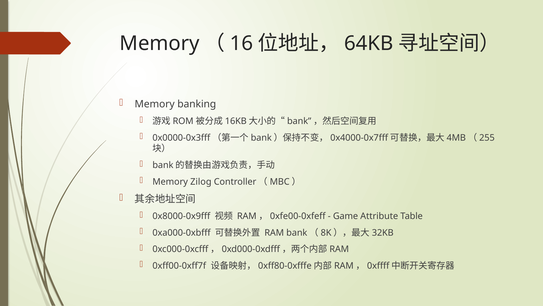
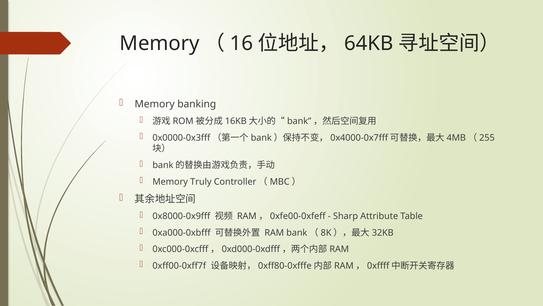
Zilog: Zilog -> Truly (201, 181)
Game: Game -> Sharp (346, 216)
